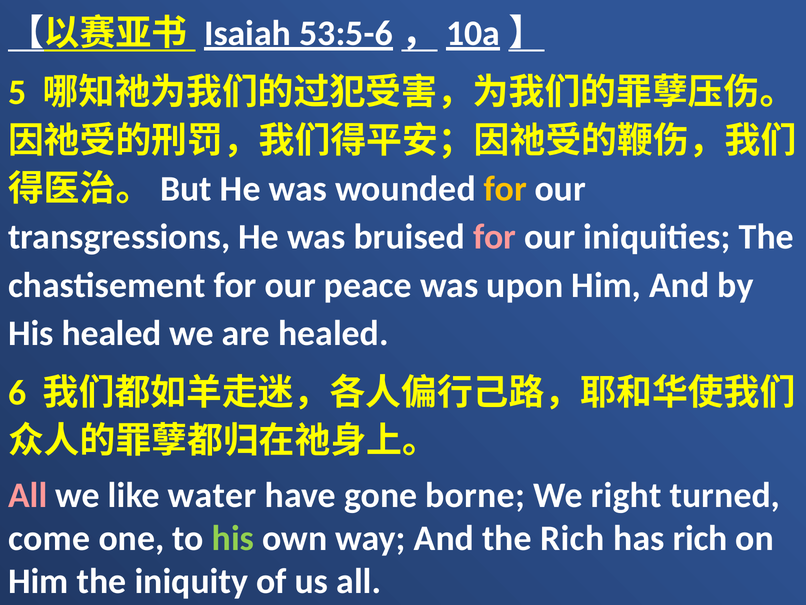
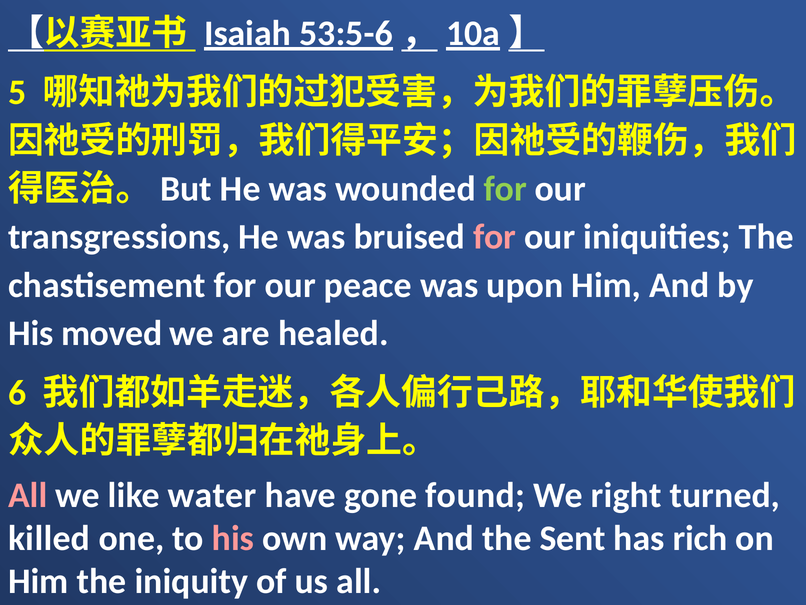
for colour: yellow -> light green (505, 189)
His healed: healed -> moved (112, 333)
borne: borne -> found (475, 495)
come: come -> killed (49, 538)
his colour: light green -> pink (233, 538)
the Rich: Rich -> Sent (573, 538)
